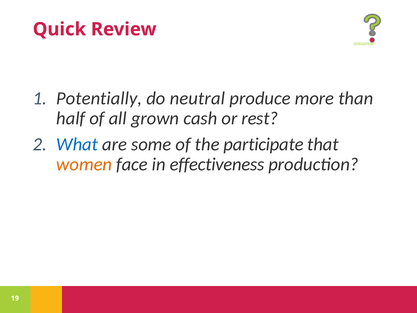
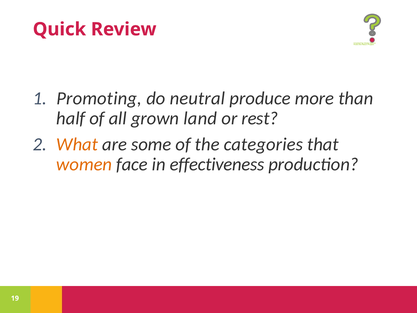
Potentially: Potentially -> Promoting (99, 98)
cash: cash -> land (200, 118)
What colour: blue -> orange (77, 144)
participate: participate -> categories (263, 144)
